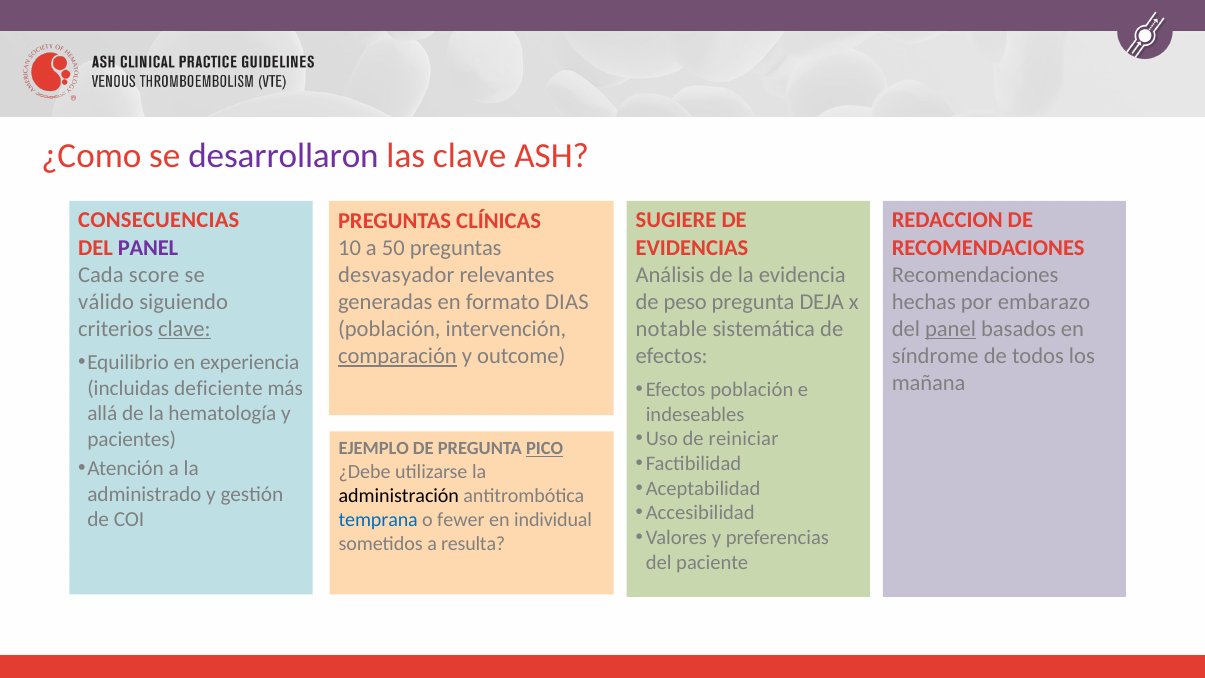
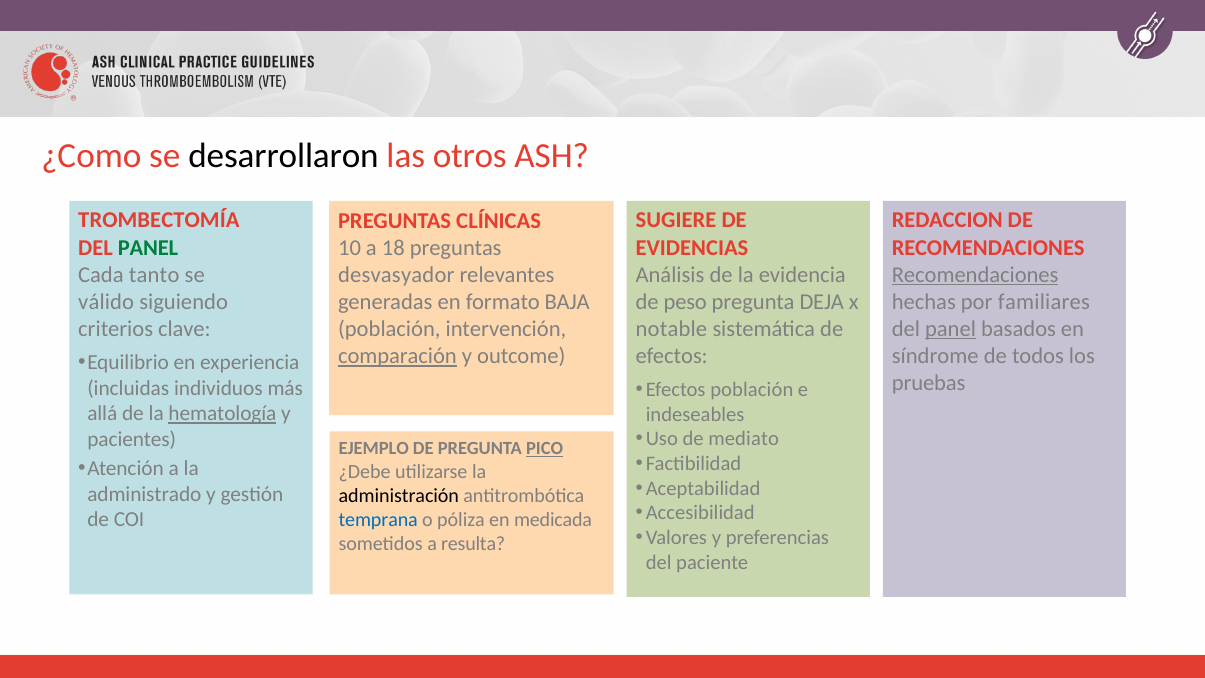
desarrollaron colour: purple -> black (284, 156)
las clave: clave -> otros (470, 156)
CONSECUENCIAS: CONSECUENCIAS -> TROMBECTOMÍA (159, 220)
PANEL colour: purple -> green (148, 248)
50: 50 -> 18 (393, 248)
score: score -> tanto (154, 275)
Recomendaciones underline: none -> present (975, 275)
DIAS: DIAS -> BAJA (567, 302)
embarazo: embarazo -> familiares (1044, 302)
clave underline: present -> none (184, 329)
mañana: mañana -> pruebas (929, 383)
deficiente: deficiente -> individuos (218, 388)
hematología underline: none -> present (222, 414)
reiniciar: reiniciar -> mediato (744, 439)
fewer: fewer -> póliza (461, 520)
individual: individual -> medicada (553, 520)
